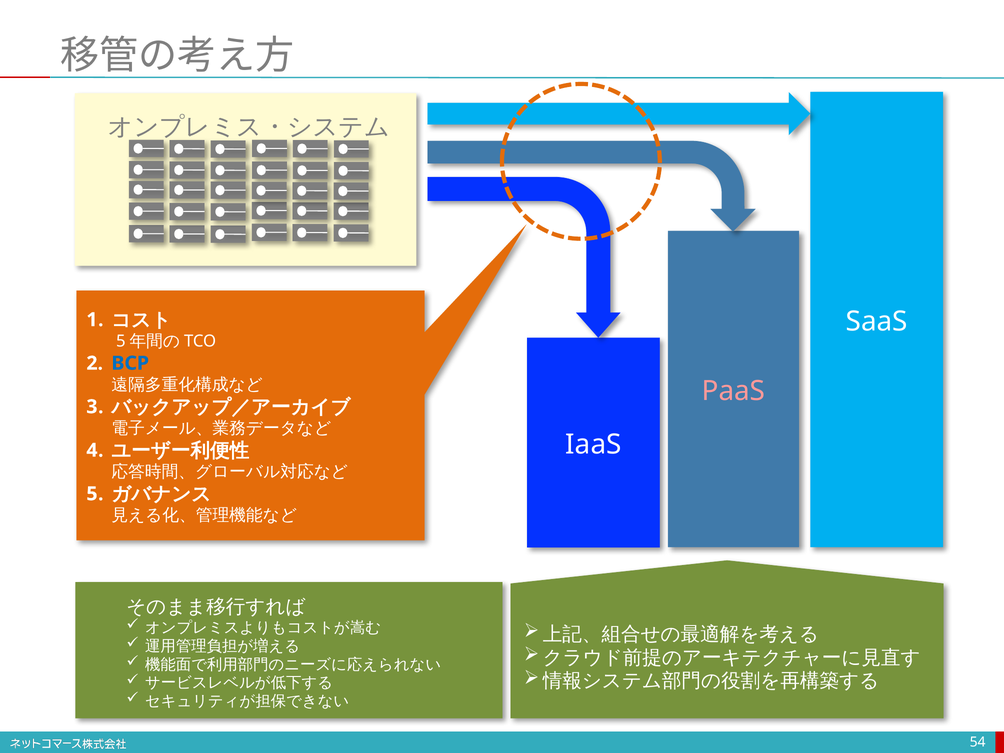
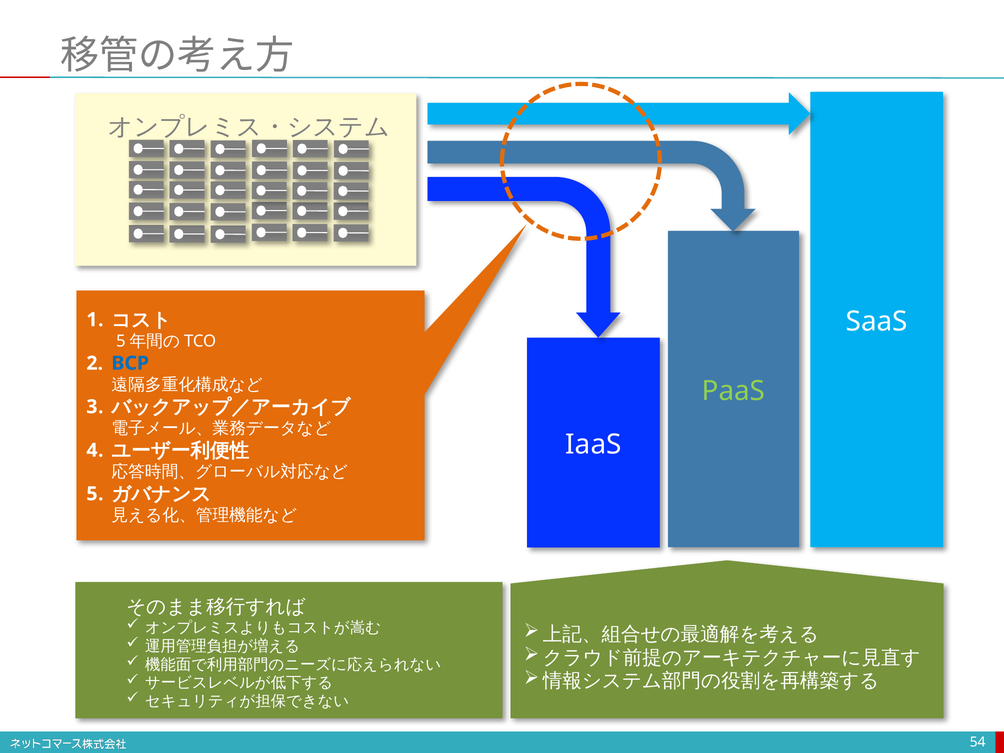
PaaS colour: pink -> light green (733, 391)
